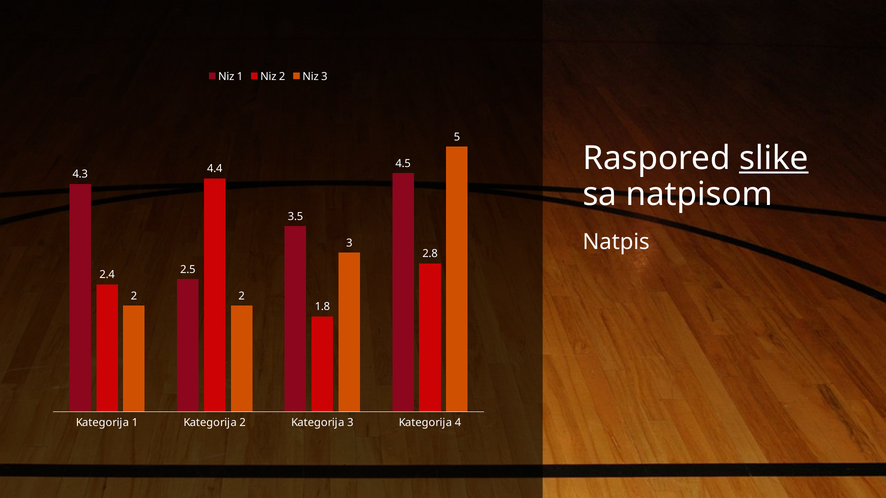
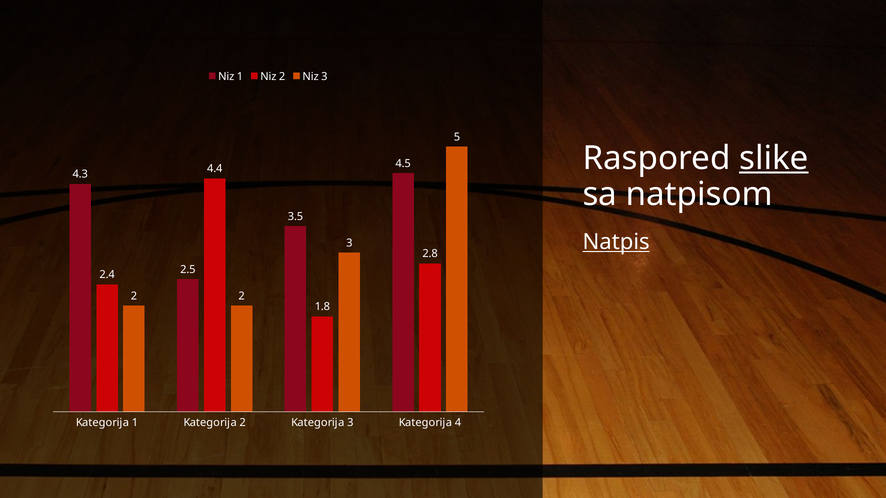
Natpis underline: none -> present (616, 242)
